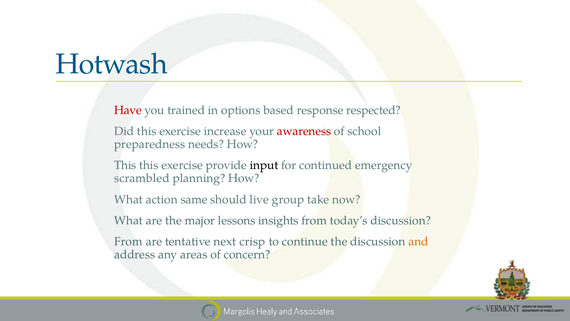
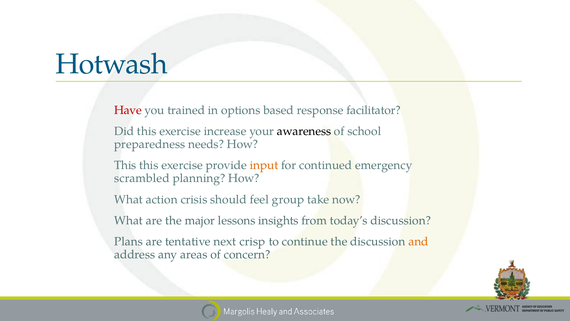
respected: respected -> facilitator (374, 110)
awareness colour: red -> black (304, 131)
input colour: black -> orange (264, 165)
same: same -> crisis (194, 199)
live: live -> feel (259, 199)
From: From -> Plans (128, 241)
